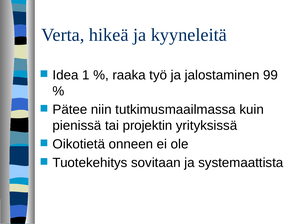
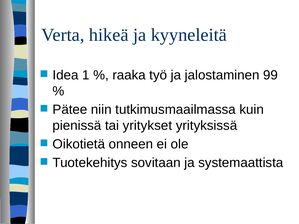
projektin: projektin -> yritykset (147, 126)
